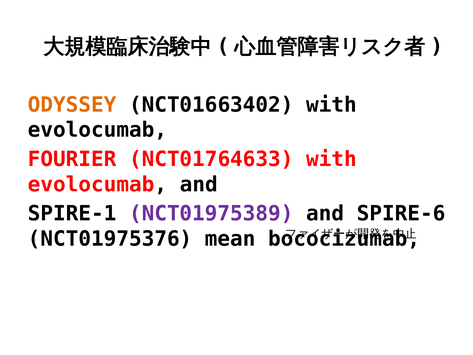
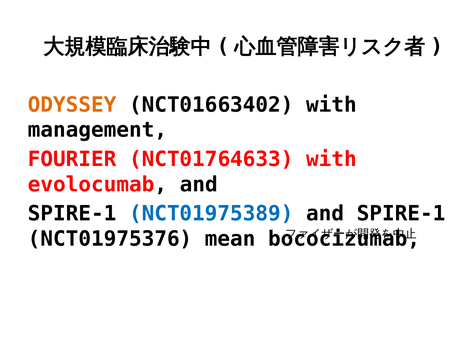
evolocumab: evolocumab -> management (97, 130)
NCT01975389 colour: purple -> blue (211, 214)
SPIRE-6: SPIRE-6 -> SPIRE-1 (401, 214)
